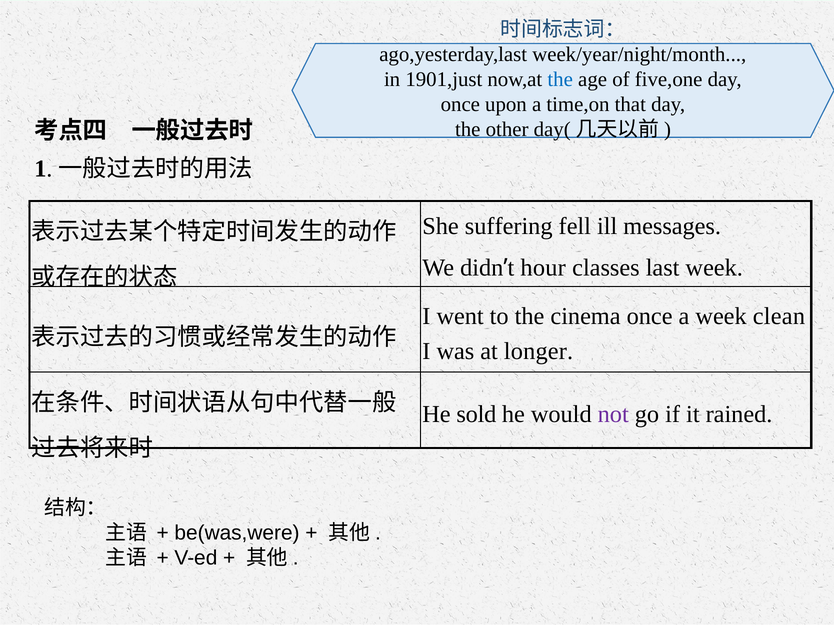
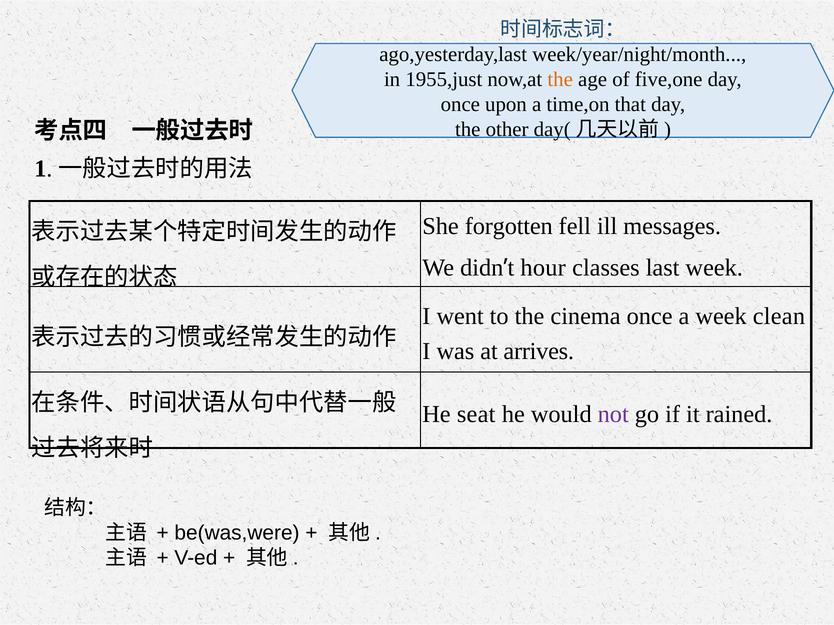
1901,just: 1901,just -> 1955,just (444, 79)
the colour: blue -> orange (560, 79)
suffering: suffering -> forgotten (509, 227)
longer: longer -> arrives (539, 351)
sold: sold -> seat (476, 415)
